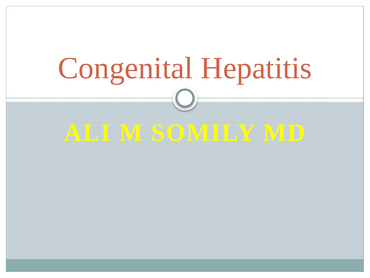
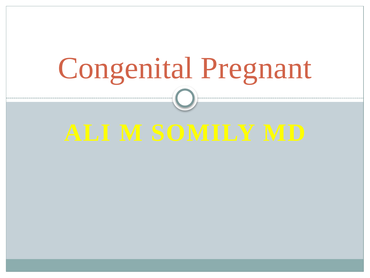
Hepatitis: Hepatitis -> Pregnant (256, 68)
